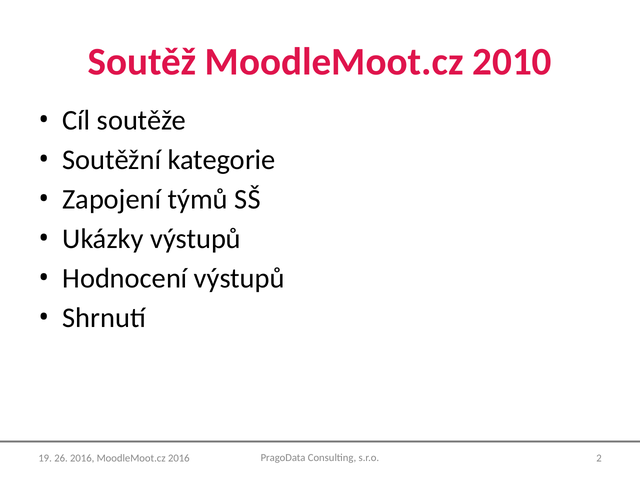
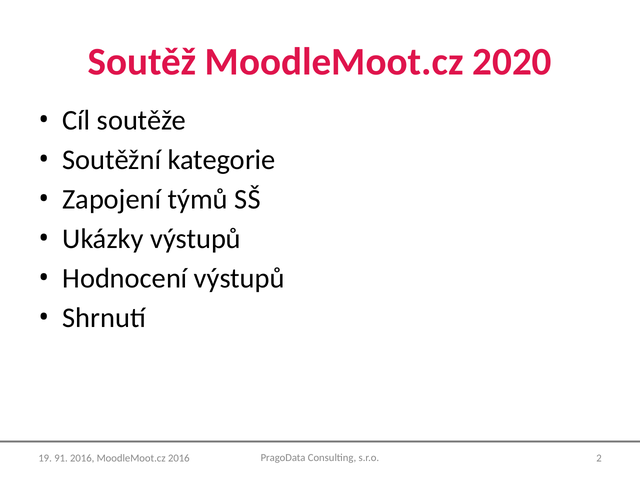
2010: 2010 -> 2020 (512, 62)
26: 26 -> 91 (61, 458)
